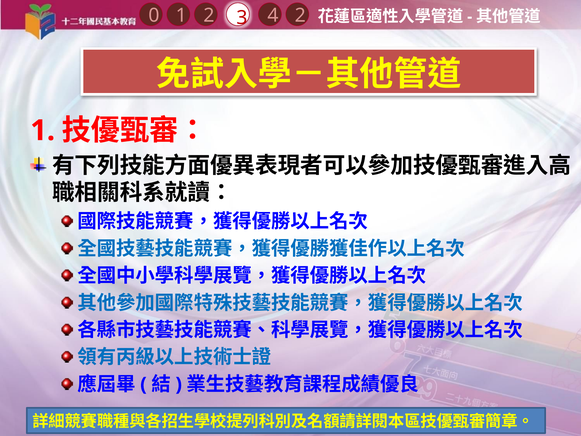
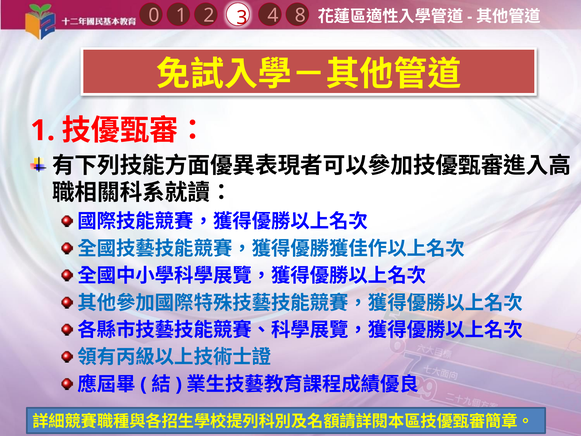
4 2: 2 -> 8 (300, 16)
